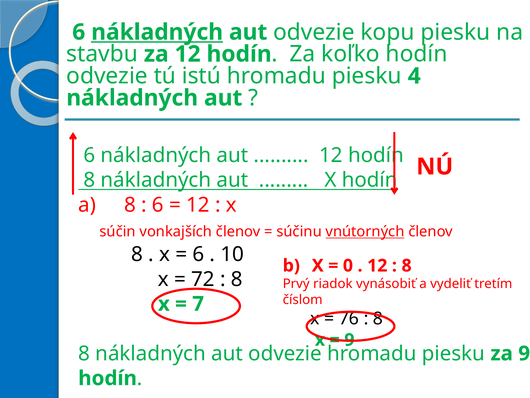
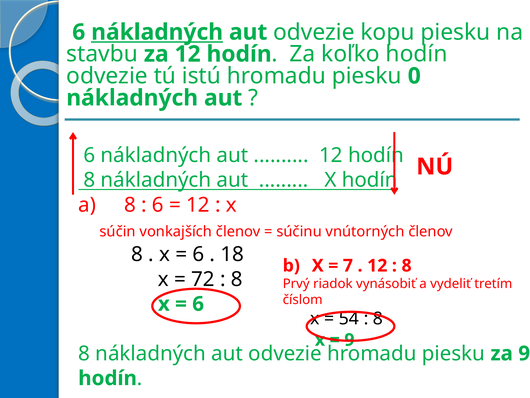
4: 4 -> 0 (414, 76)
vnútorných underline: present -> none (365, 231)
10: 10 -> 18 (232, 254)
0: 0 -> 7 (348, 265)
7: 7 -> 6 (198, 304)
76: 76 -> 54 (349, 318)
